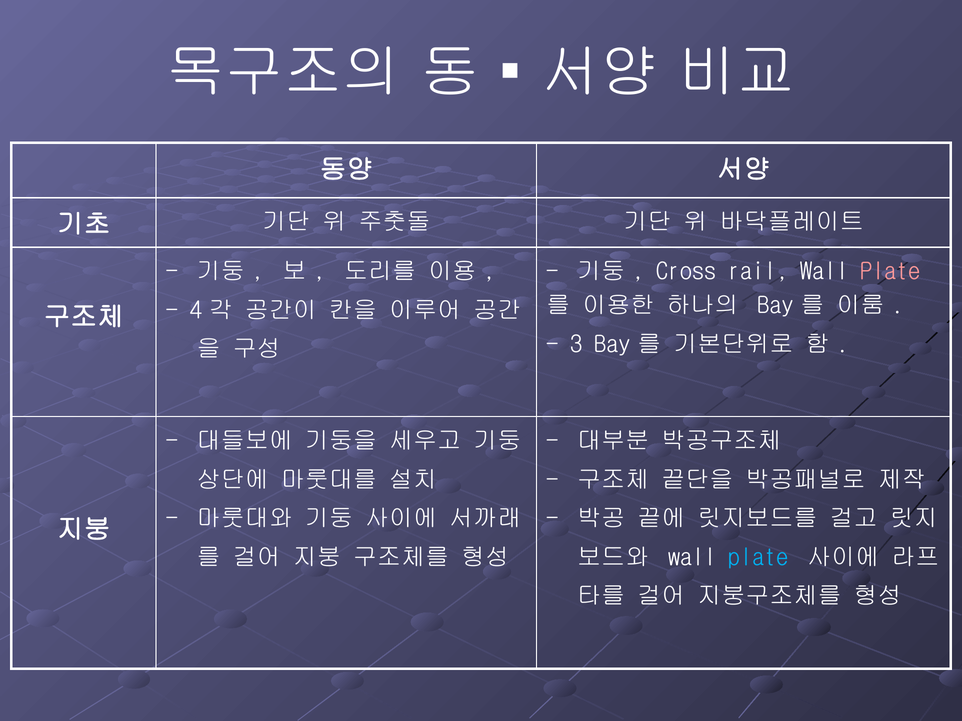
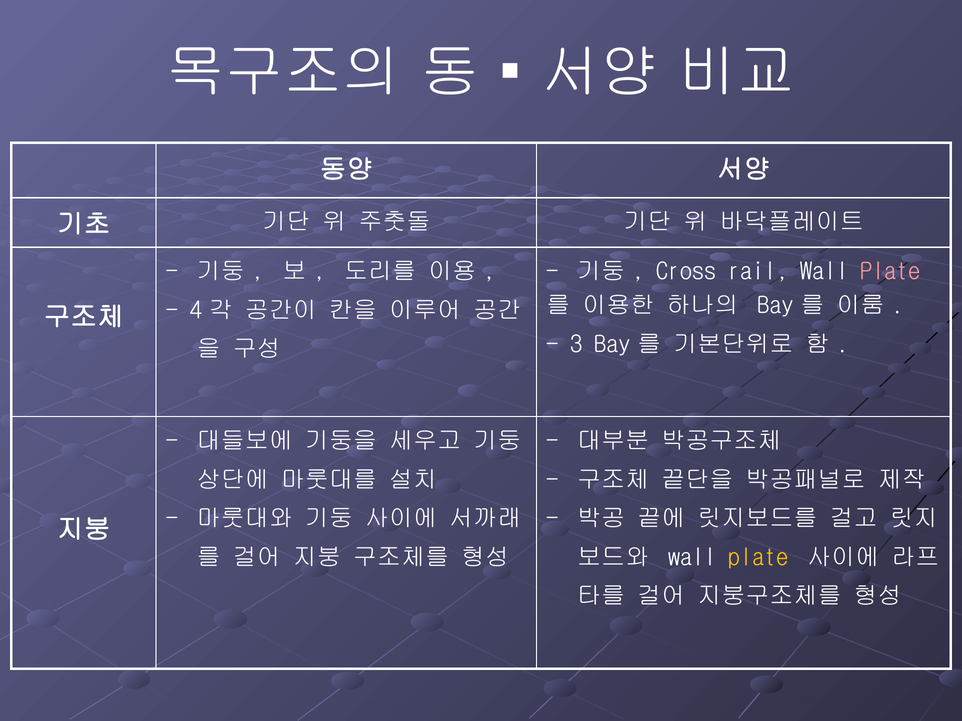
plate colour: light blue -> yellow (758, 558)
